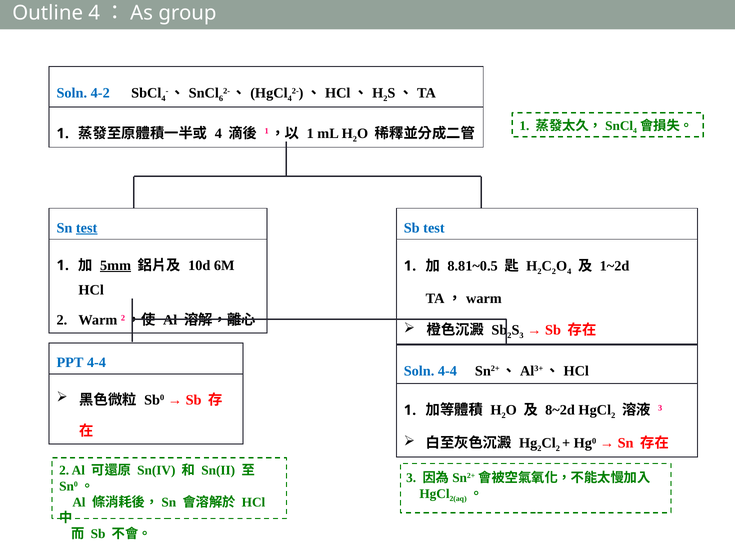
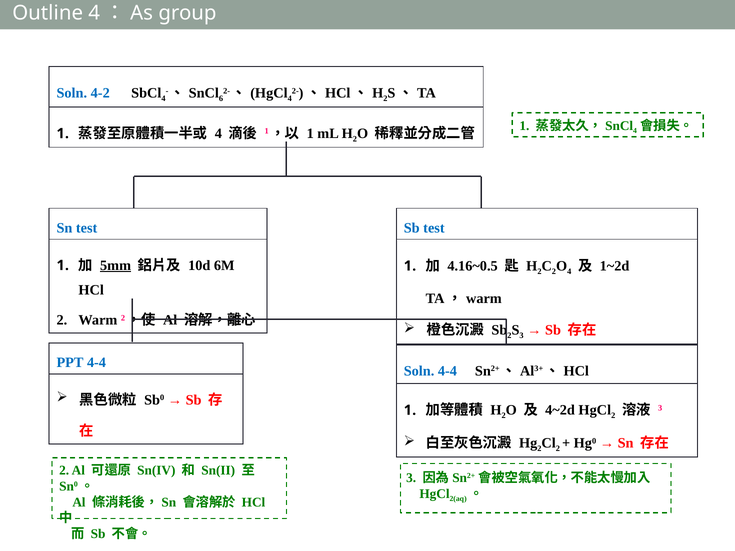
test underline: present -> none (87, 228)
8.81~0.5: 8.81~0.5 -> 4.16~0.5 (473, 266)
8~2d: 8~2d -> 4~2d (560, 410)
